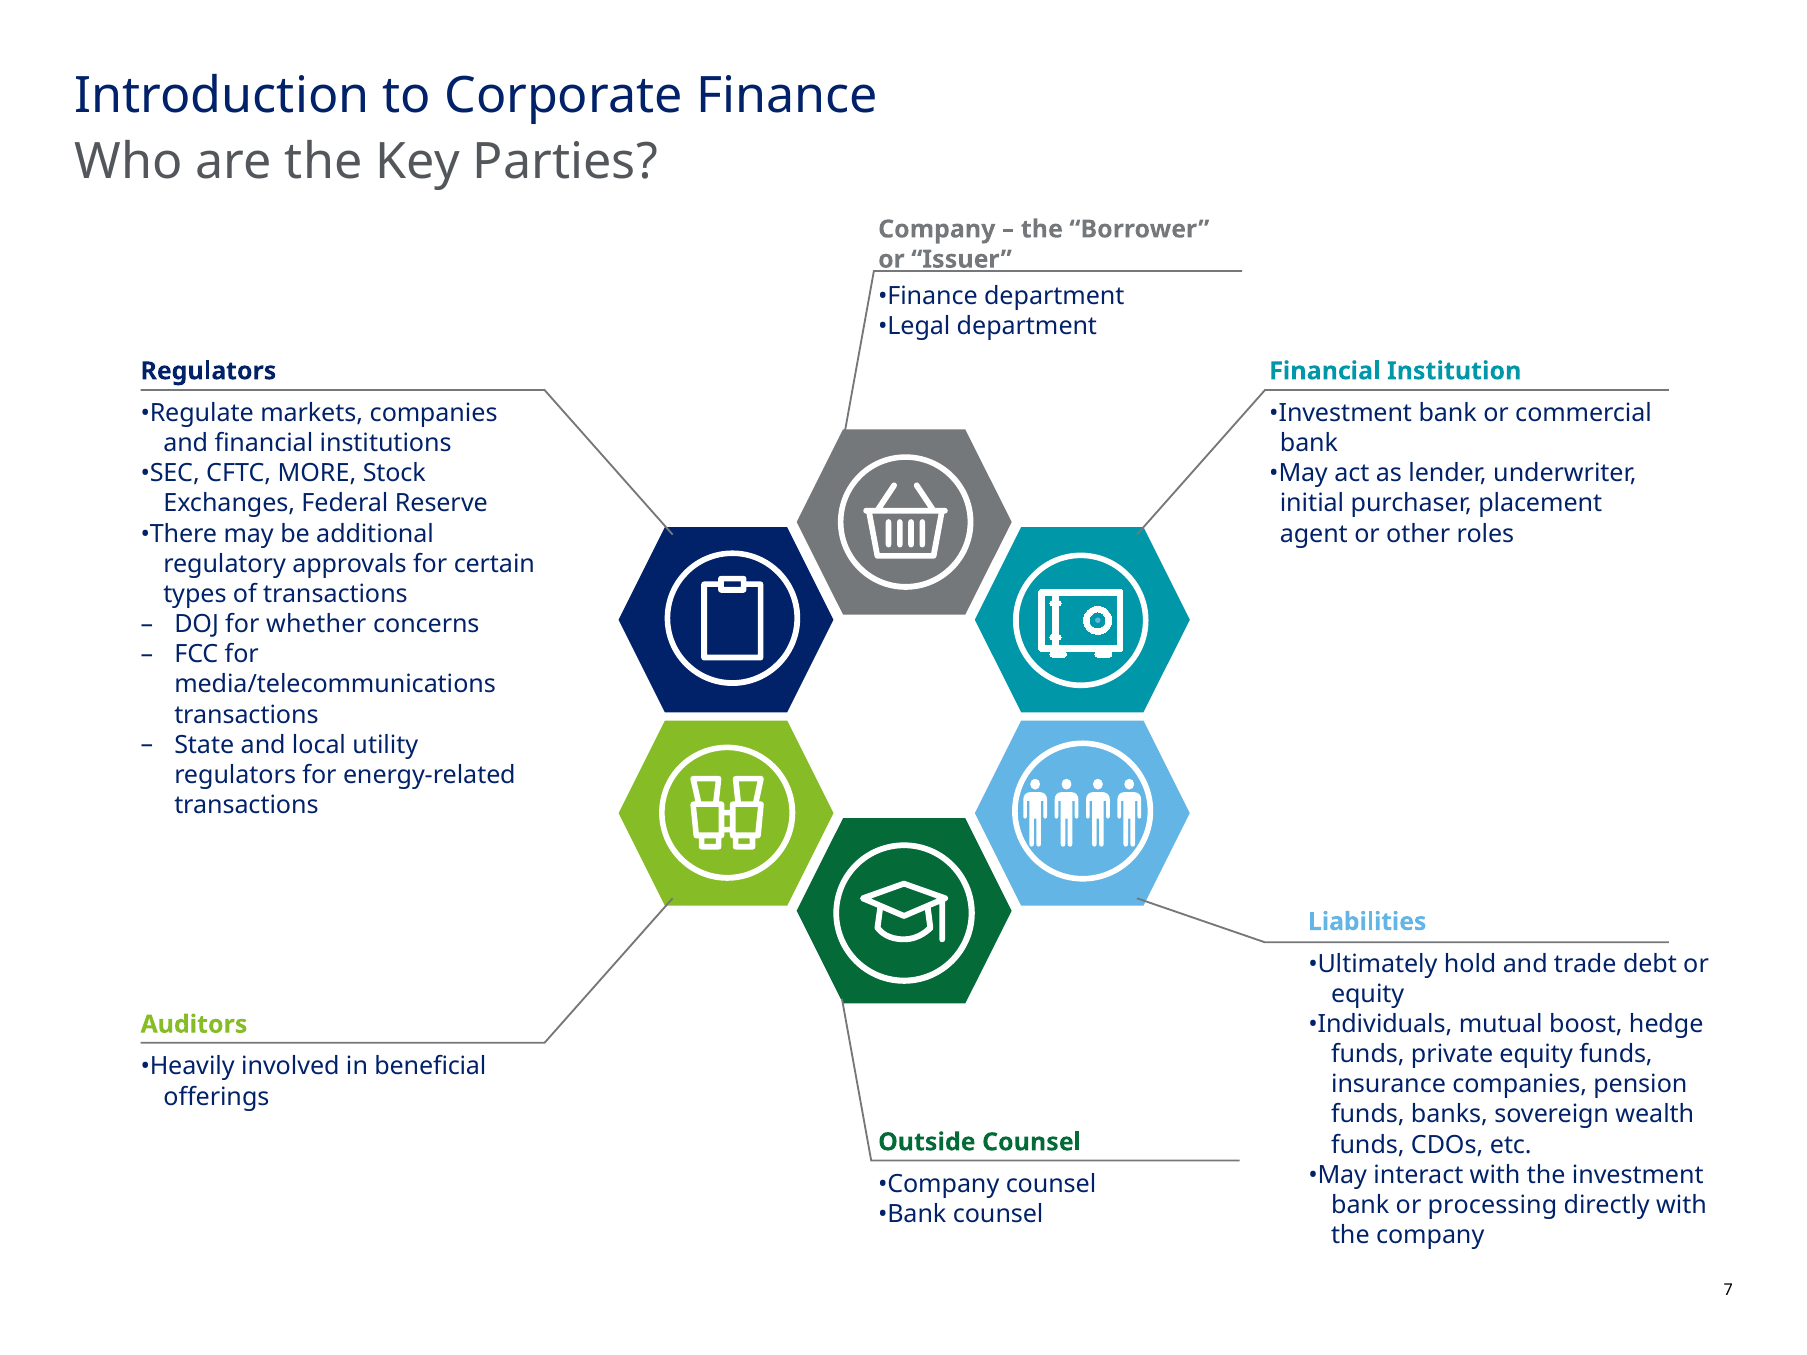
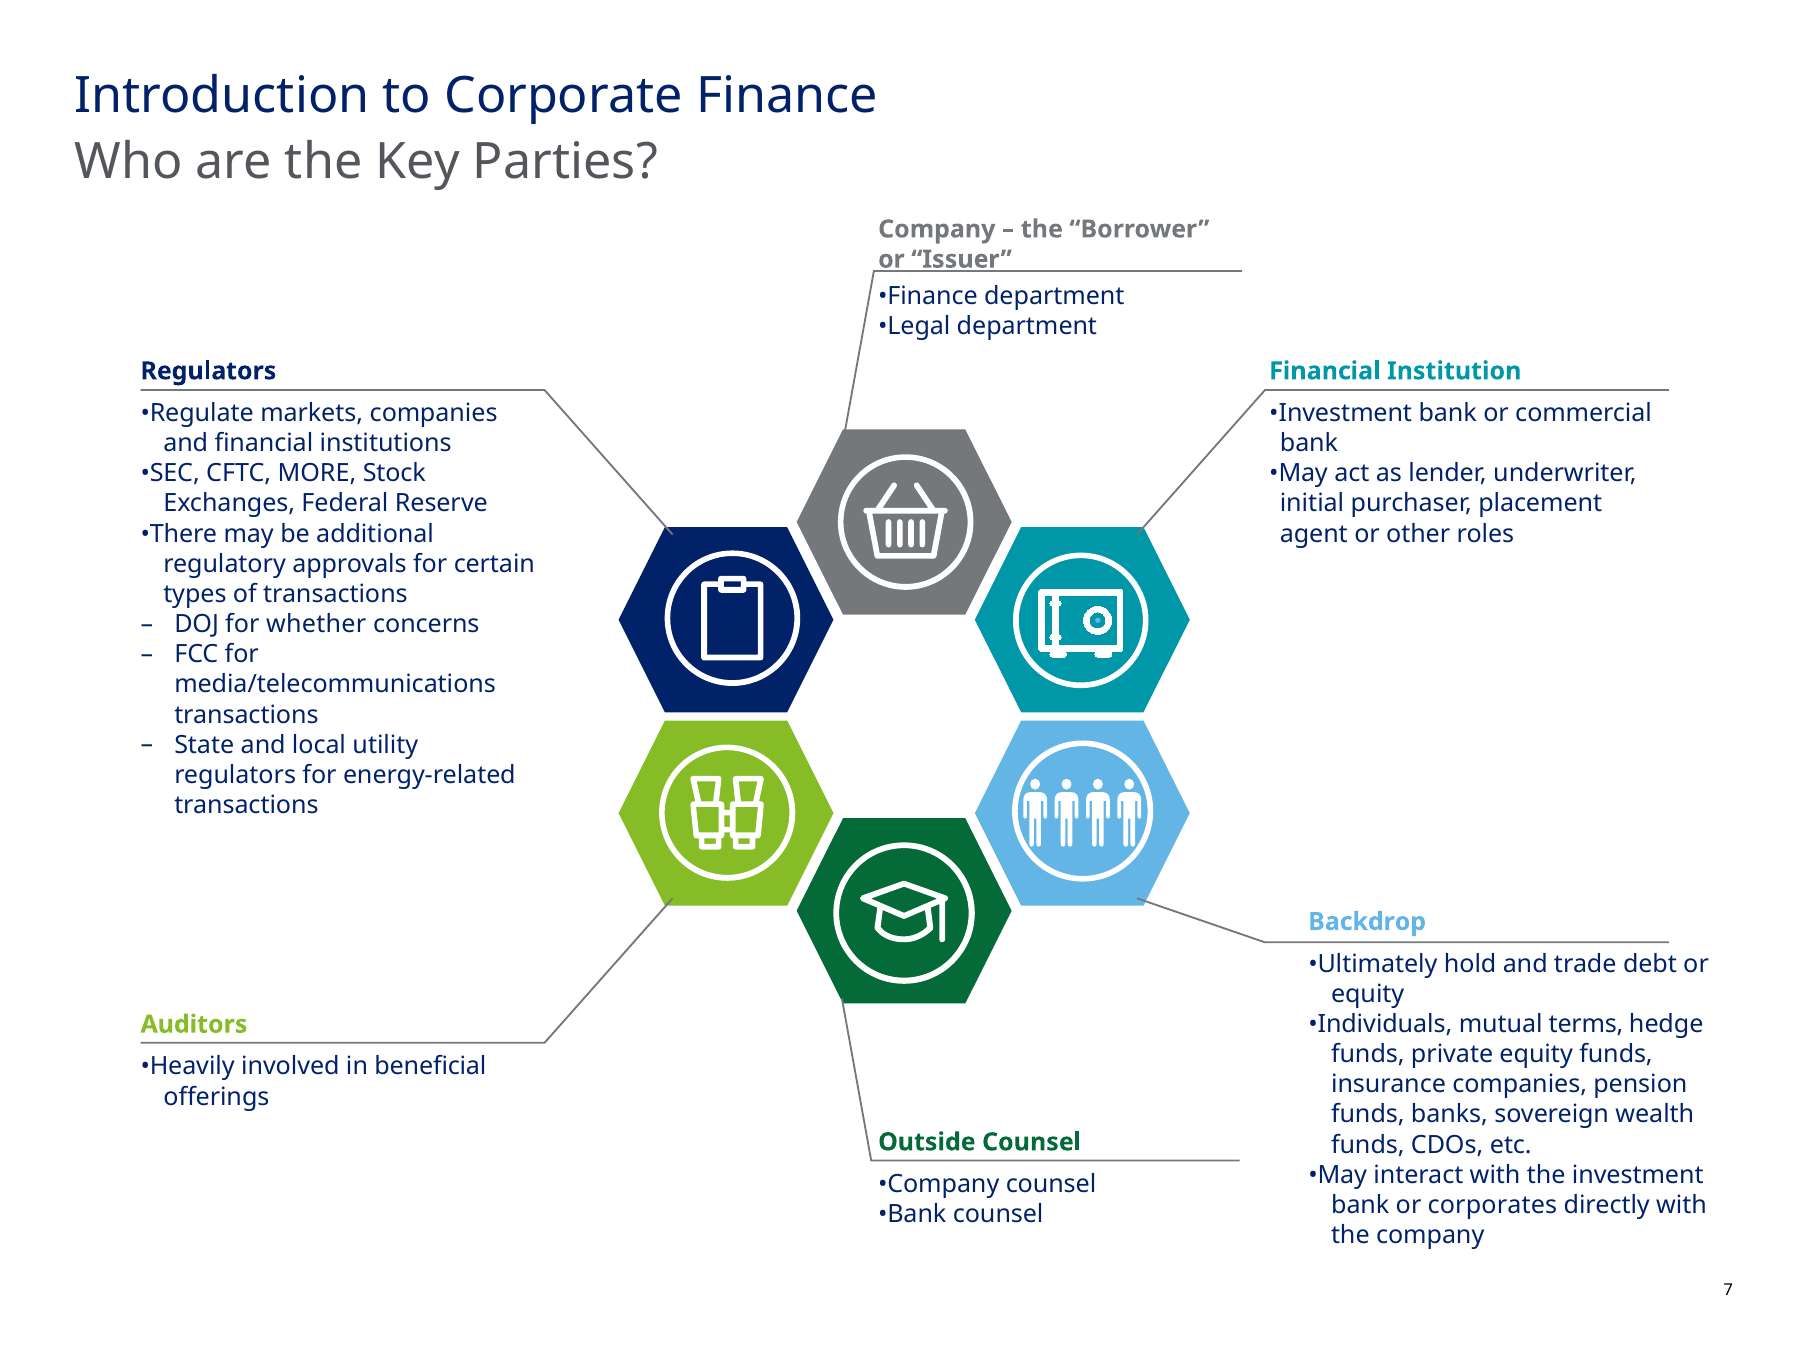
Liabilities: Liabilities -> Backdrop (1367, 922)
boost: boost -> terms (1586, 1024)
processing: processing -> corporates (1492, 1205)
